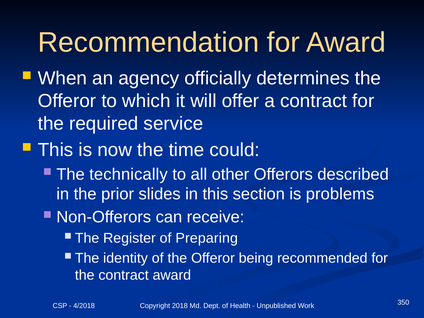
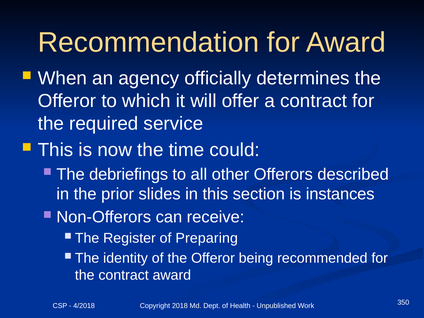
technically: technically -> debriefings (129, 174)
problems: problems -> instances (340, 194)
